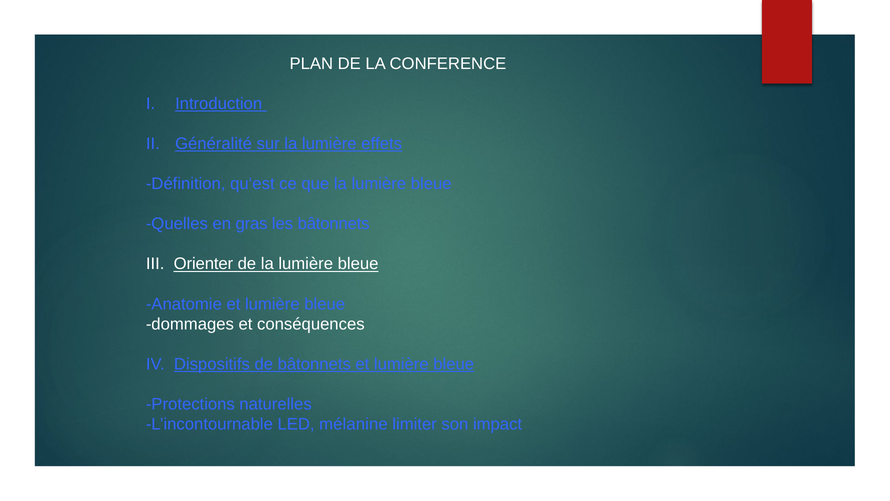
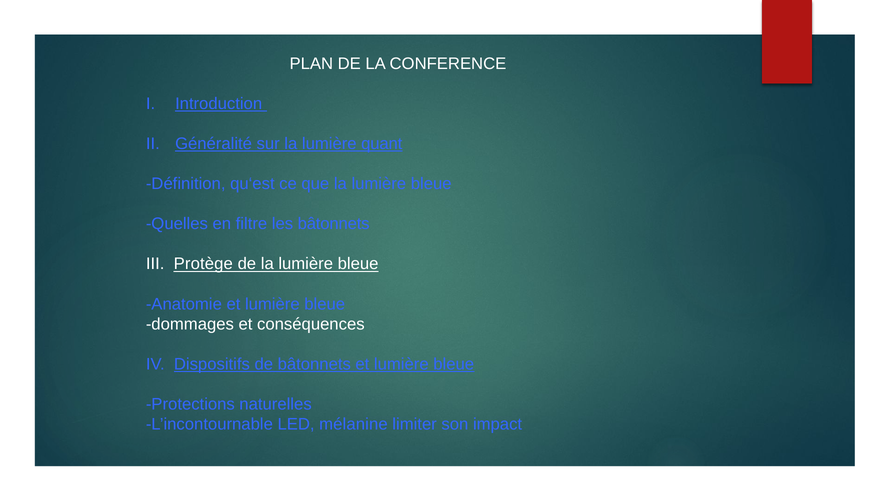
effets: effets -> quant (382, 144)
gras: gras -> filtre (251, 224)
Orienter: Orienter -> Protège (203, 264)
